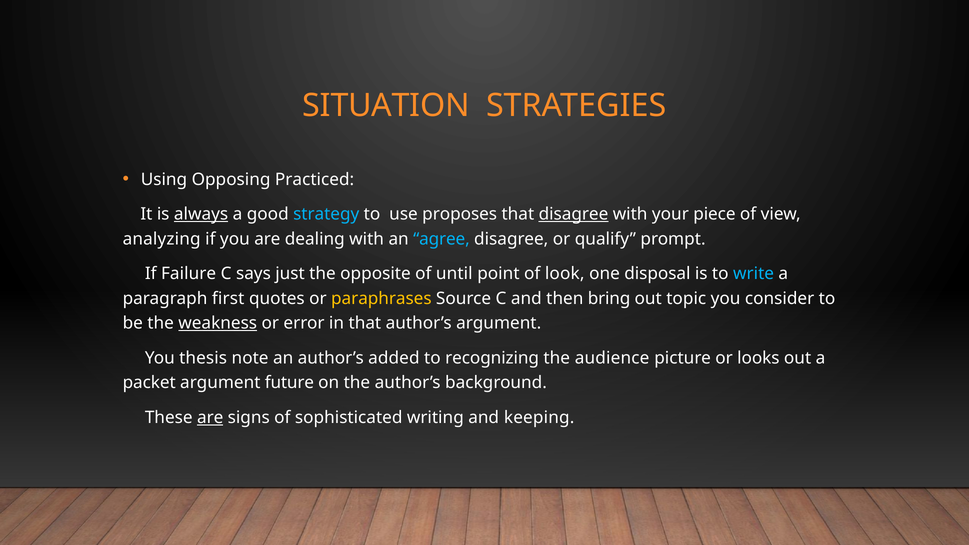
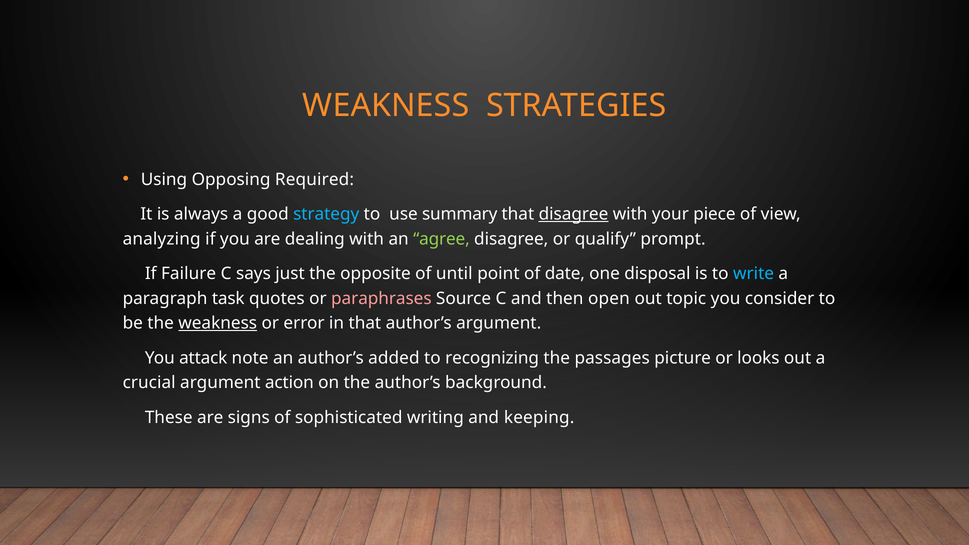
SITUATION: SITUATION -> WEAKNESS (386, 105)
Practiced: Practiced -> Required (315, 179)
always underline: present -> none (201, 214)
proposes: proposes -> summary (460, 214)
agree colour: light blue -> light green (441, 239)
look: look -> date (565, 274)
first: first -> task (228, 299)
paraphrases colour: yellow -> pink (381, 299)
bring: bring -> open (609, 299)
thesis: thesis -> attack (203, 358)
audience: audience -> passages (612, 358)
packet: packet -> crucial (149, 383)
future: future -> action (289, 383)
are underline: present -> none (210, 418)
